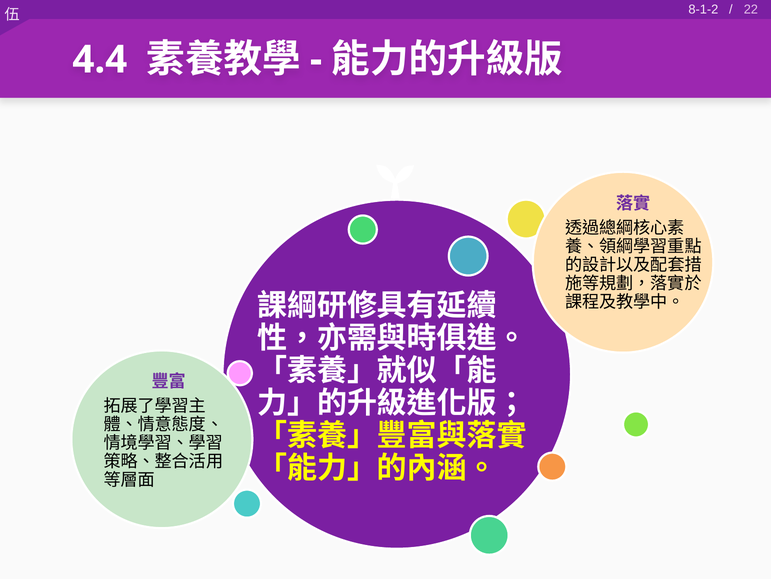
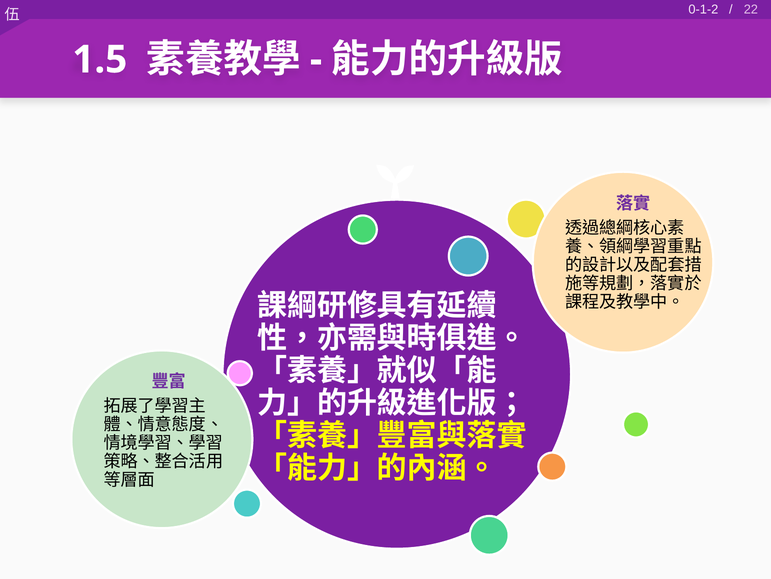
8-1-2: 8-1-2 -> 0-1-2 (703, 9)
4.4: 4.4 -> 1.5 (100, 60)
